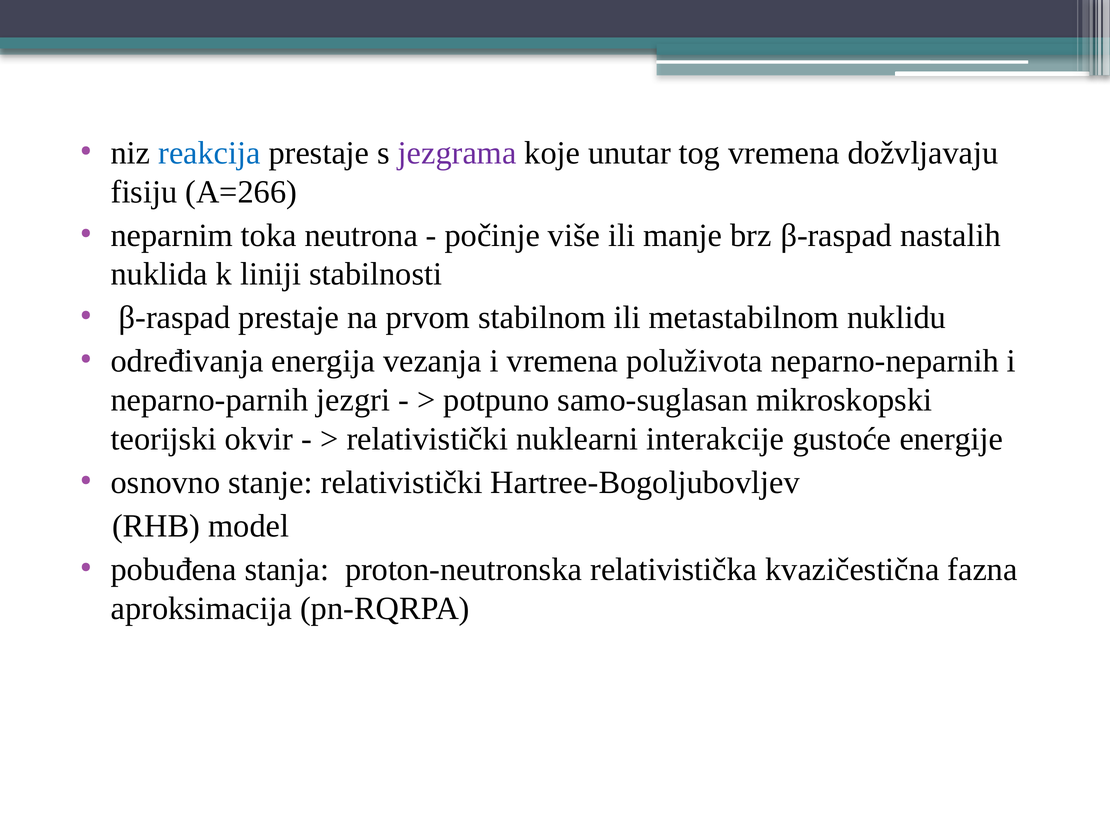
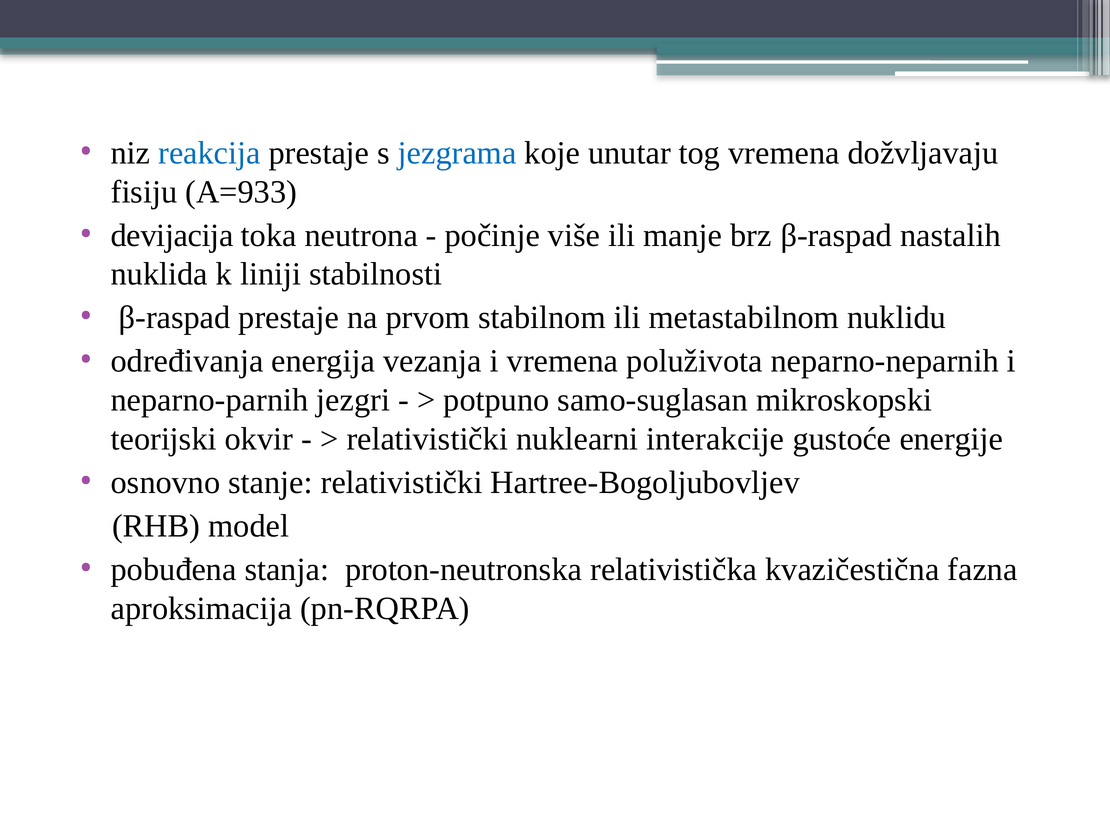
jezgrama colour: purple -> blue (457, 153)
A=266: A=266 -> A=933 (241, 192)
neparnim: neparnim -> devijacija (172, 235)
